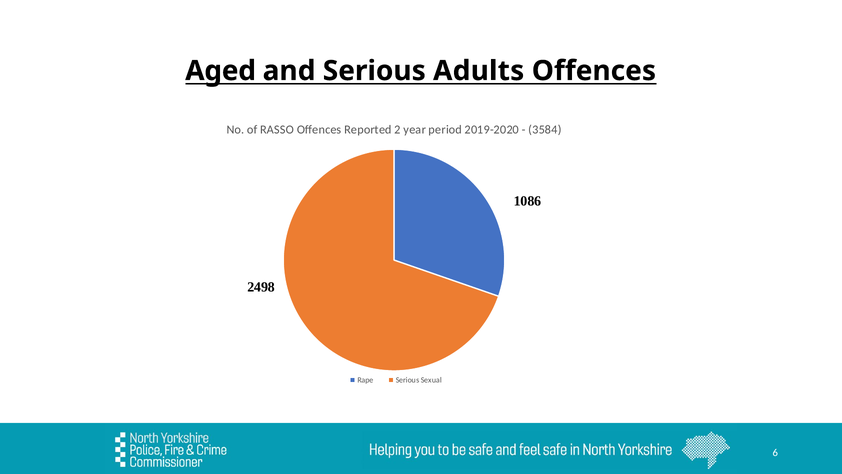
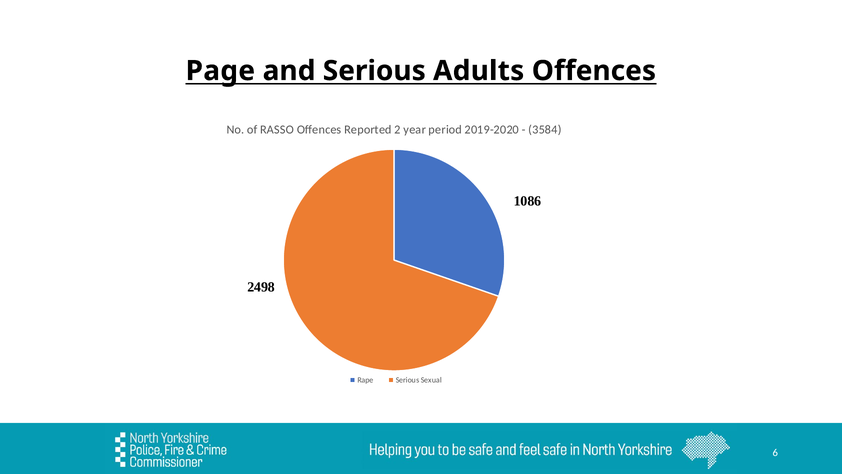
Aged: Aged -> Page (220, 71)
